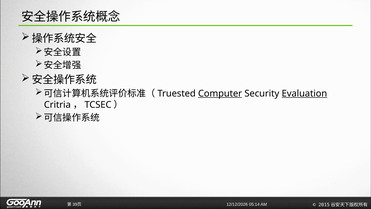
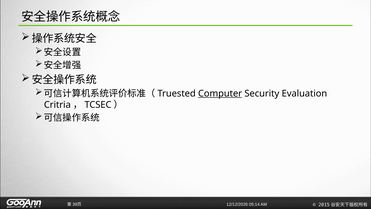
Evaluation underline: present -> none (304, 93)
